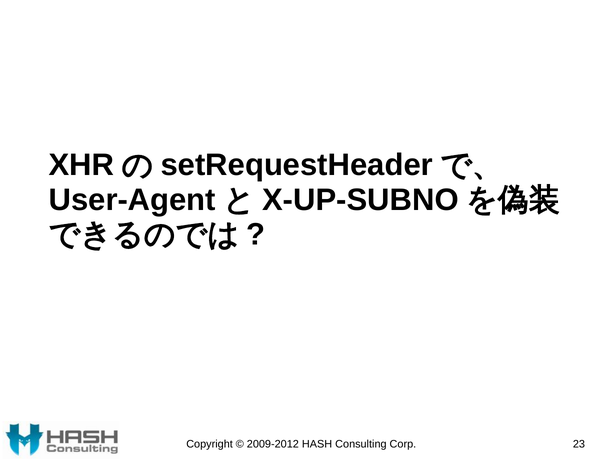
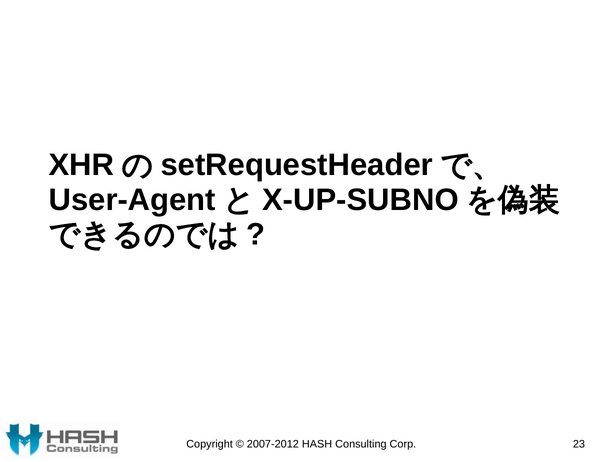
2009-2012: 2009-2012 -> 2007-2012 (273, 444)
